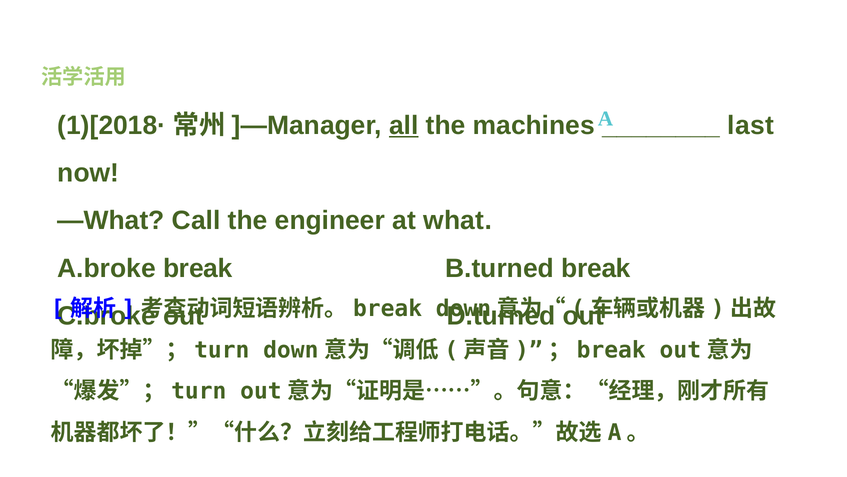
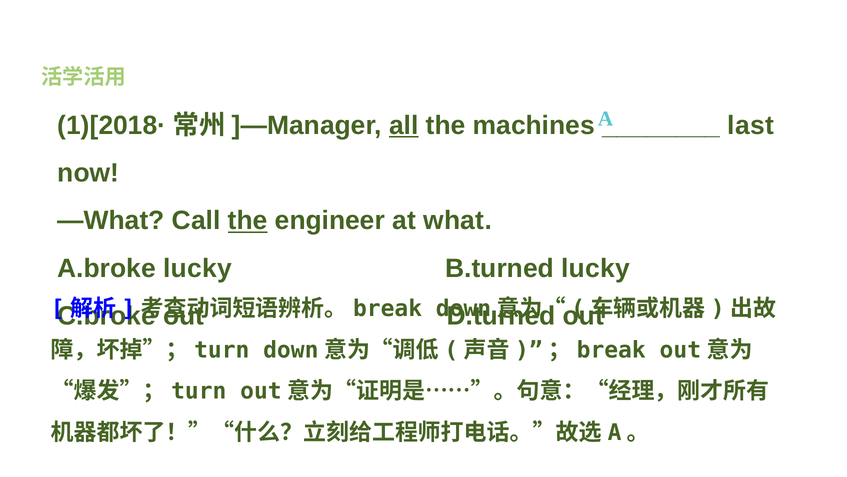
the underline: none -> present (248, 220)
A.broke break: break -> lucky (198, 268)
B.turned break: break -> lucky (596, 268)
